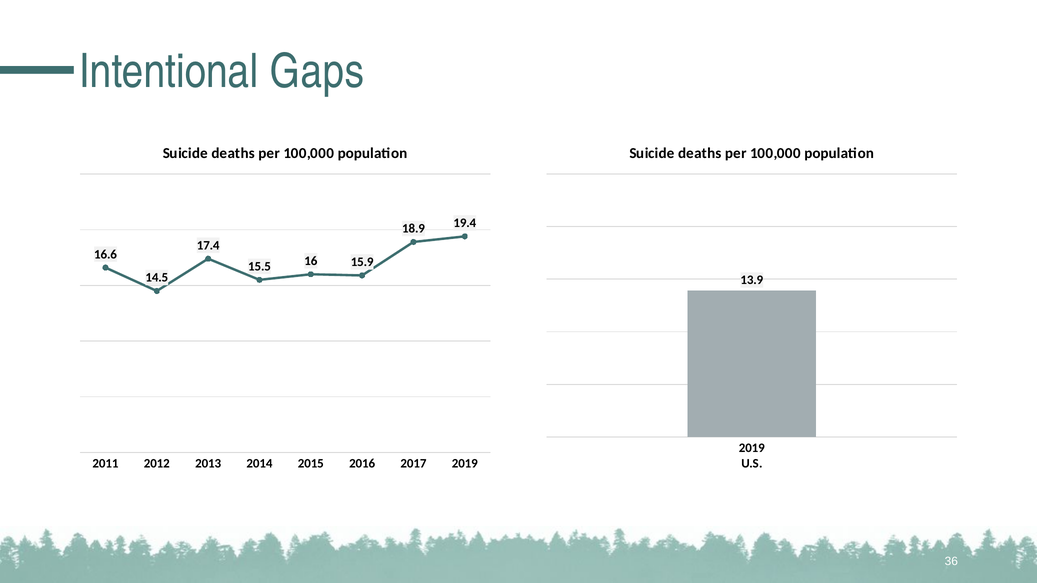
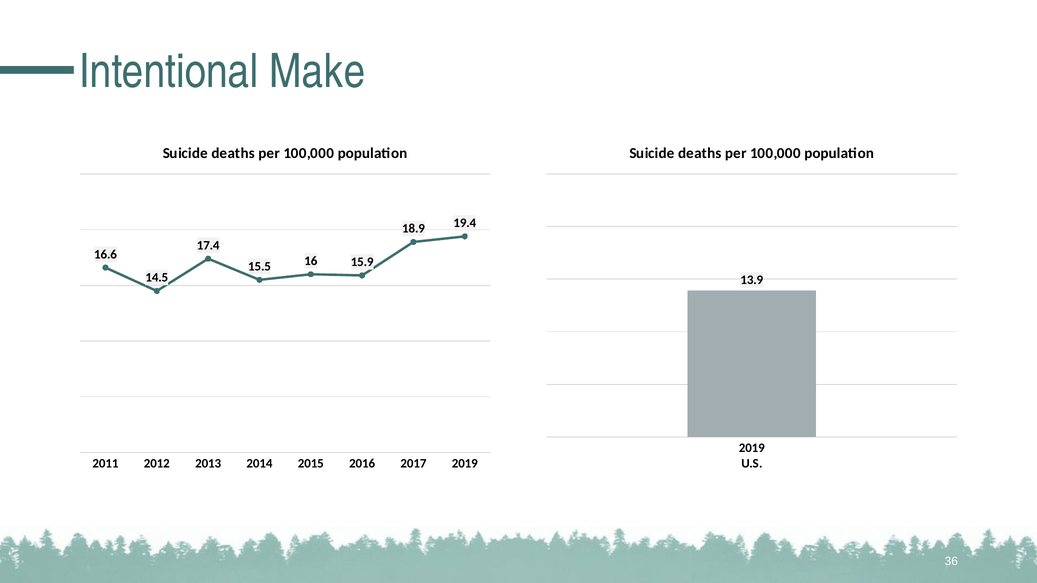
Gaps: Gaps -> Make (317, 72)
